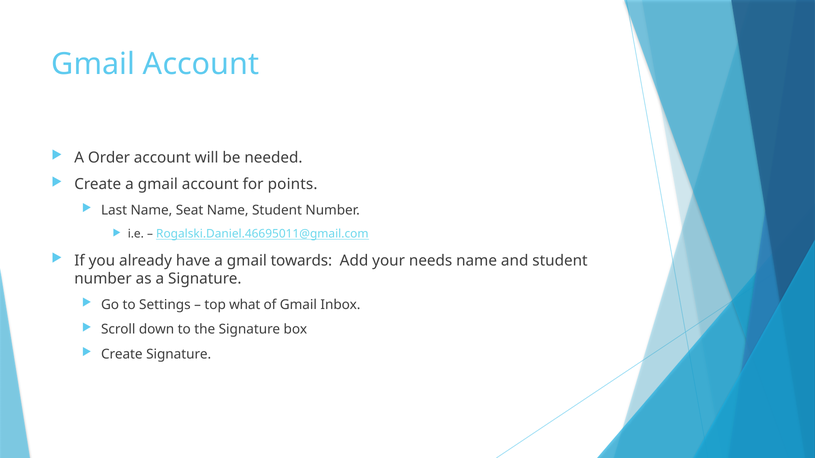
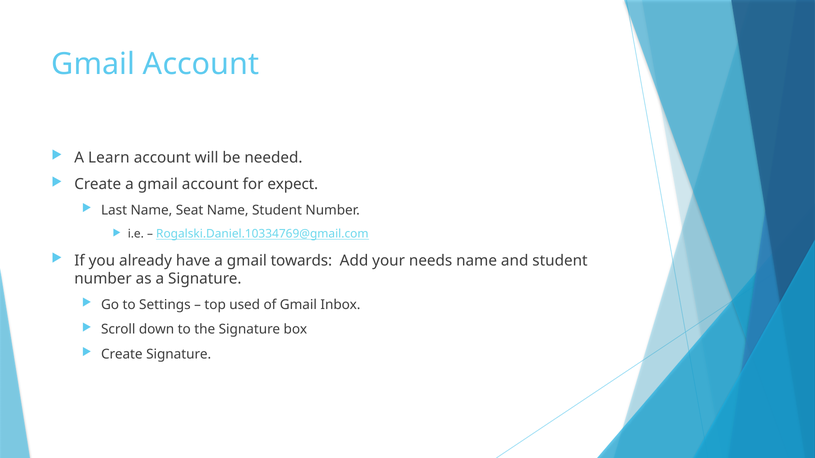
Order: Order -> Learn (109, 158)
points: points -> expect (293, 185)
Rogalski.Daniel.46695011@gmail.com: Rogalski.Daniel.46695011@gmail.com -> Rogalski.Daniel.10334769@gmail.com (262, 234)
what: what -> used (245, 305)
